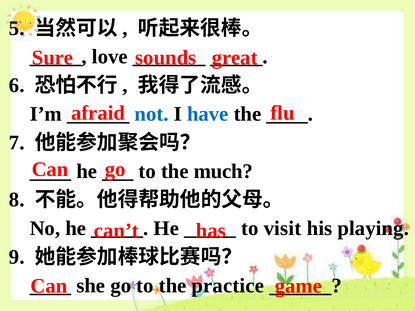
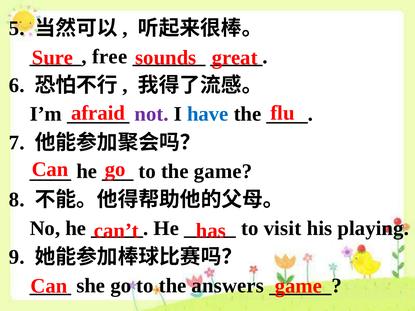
love: love -> free (110, 57)
not colour: blue -> purple (152, 114)
the much: much -> game (223, 171)
practice: practice -> answers (228, 286)
